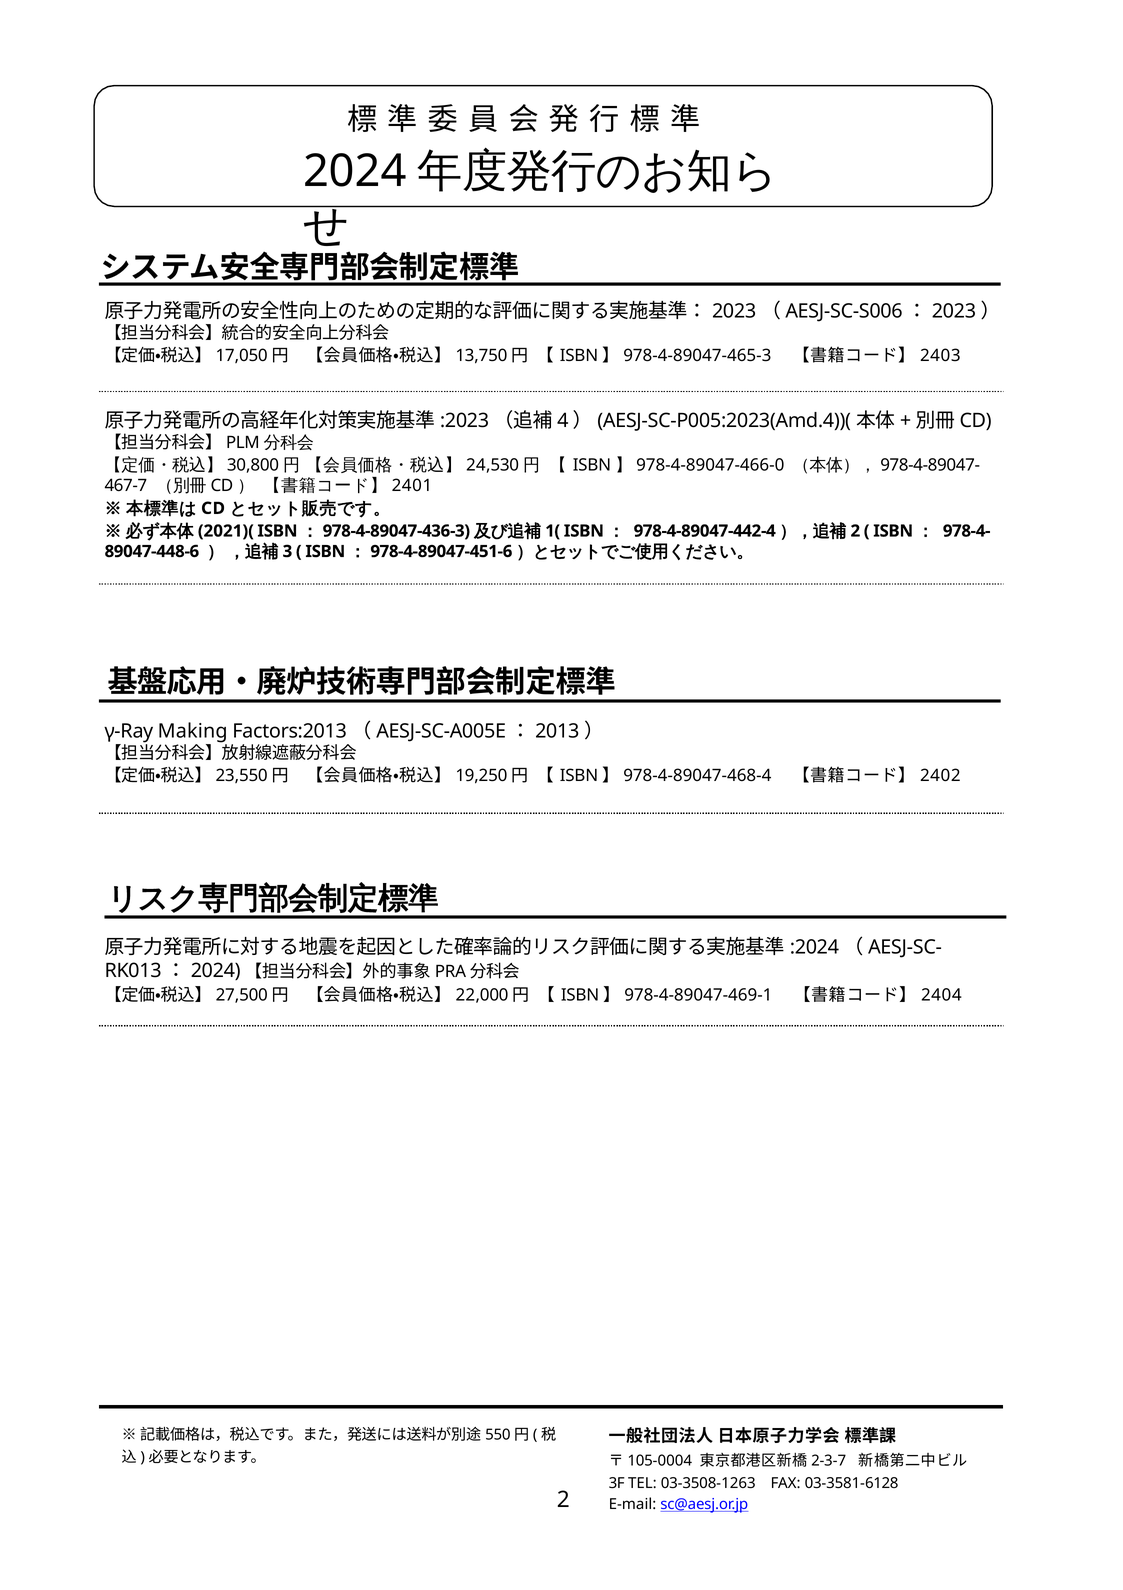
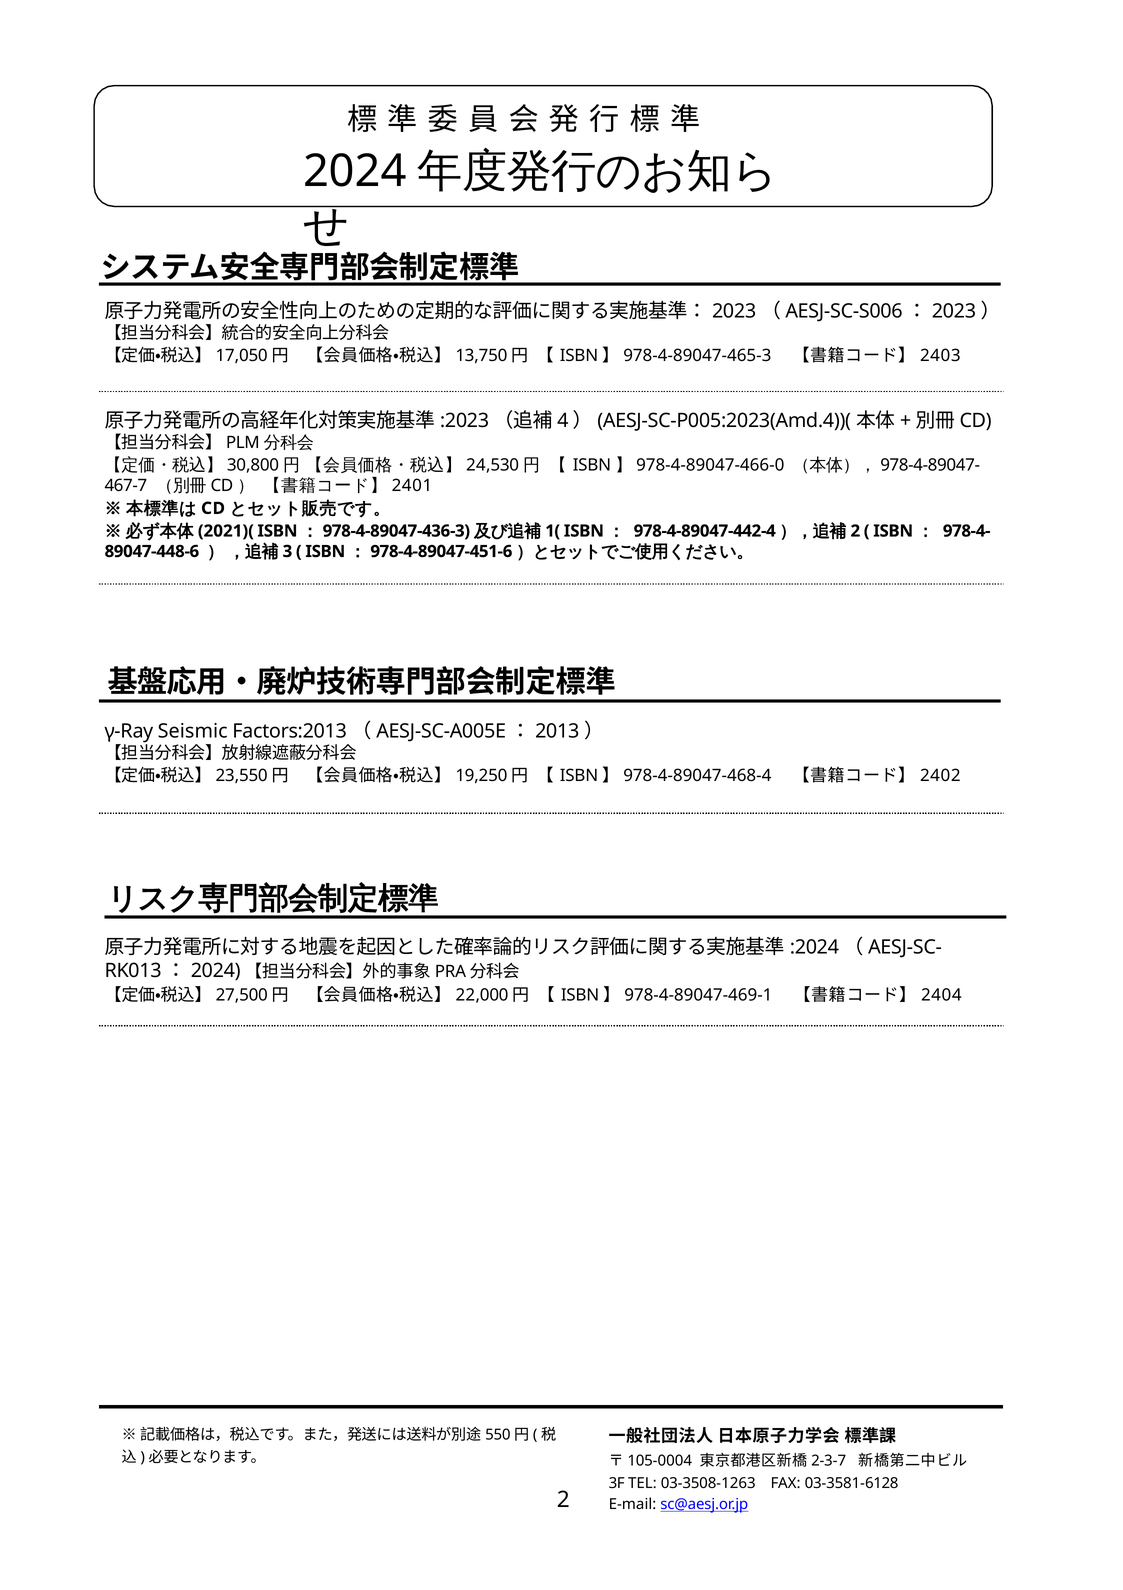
Making: Making -> Seismic (193, 731)
